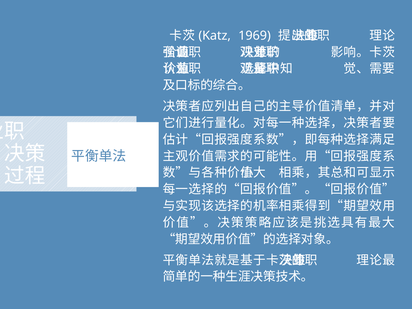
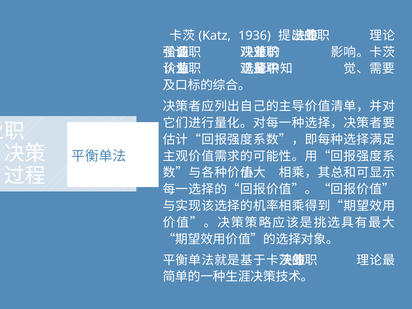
1969: 1969 -> 1936 (255, 36)
